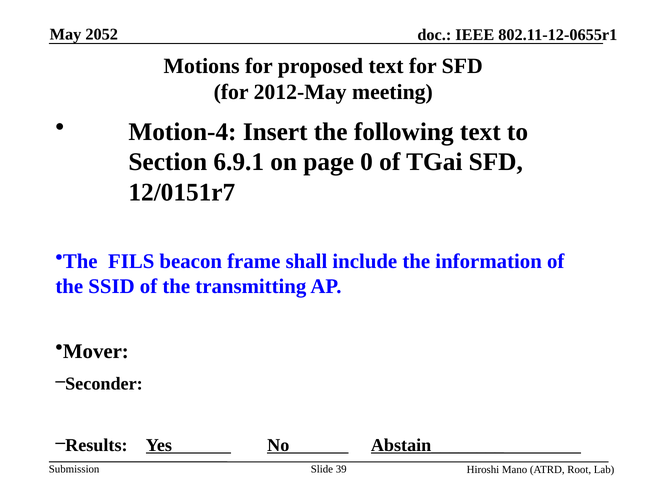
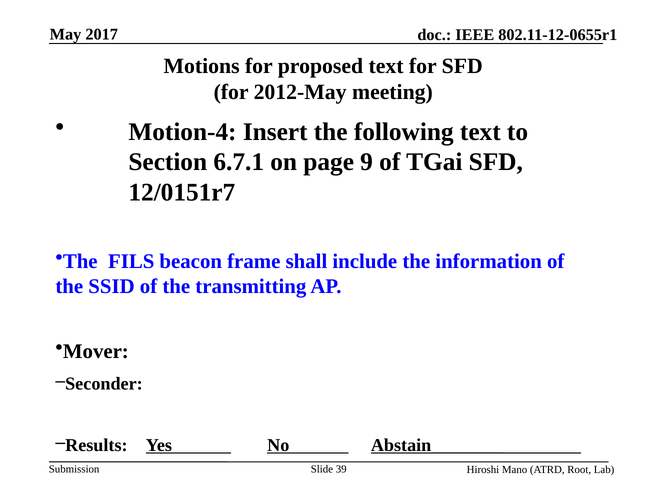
2052: 2052 -> 2017 (102, 35)
6.9.1: 6.9.1 -> 6.7.1 (239, 162)
0: 0 -> 9 (367, 162)
